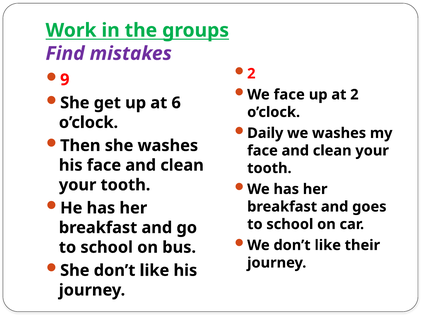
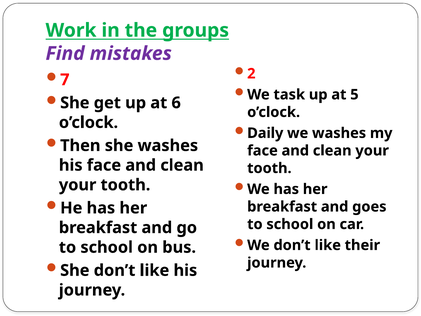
9: 9 -> 7 (65, 80)
We face: face -> task (289, 95)
at 2: 2 -> 5 (354, 95)
